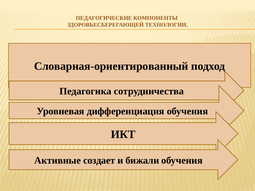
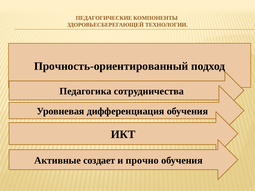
Словарная-ориентированный: Словарная-ориентированный -> Прочность-ориентированный (111, 66)
бижали: бижали -> прочно (142, 161)
